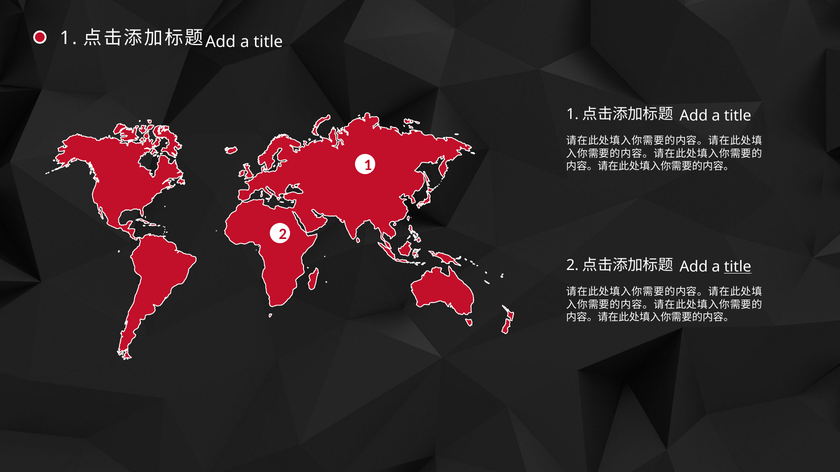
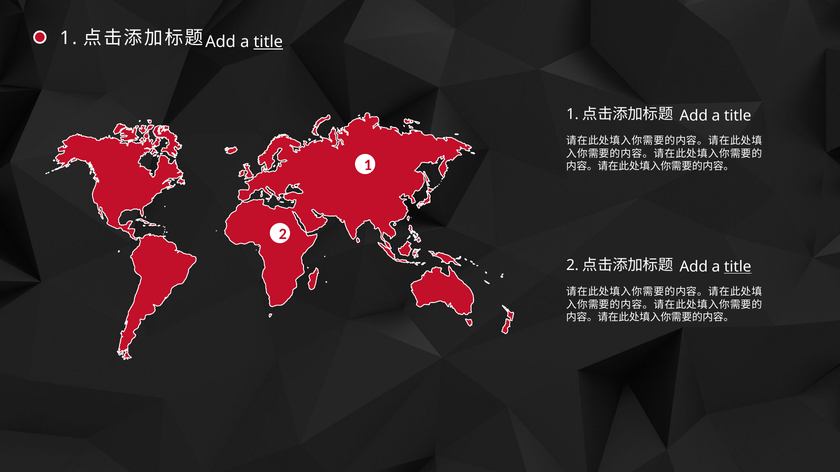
title underline: none -> present (268, 42)
